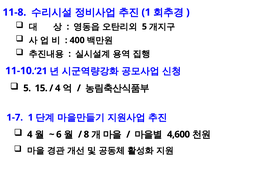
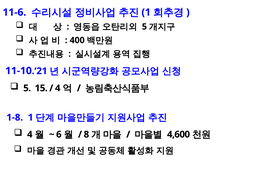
11-8: 11-8 -> 11-6 (14, 12)
1-7: 1-7 -> 1-8 (15, 118)
